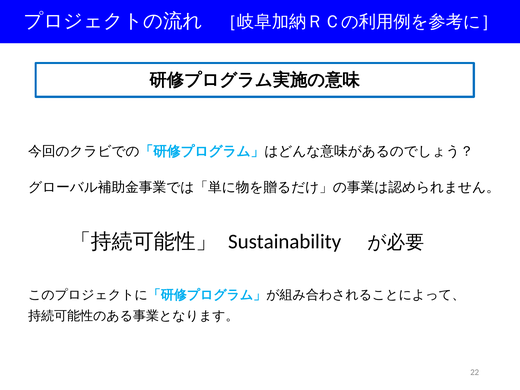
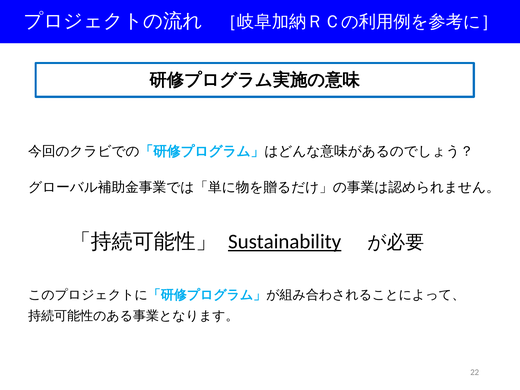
Sustainability underline: none -> present (285, 242)
